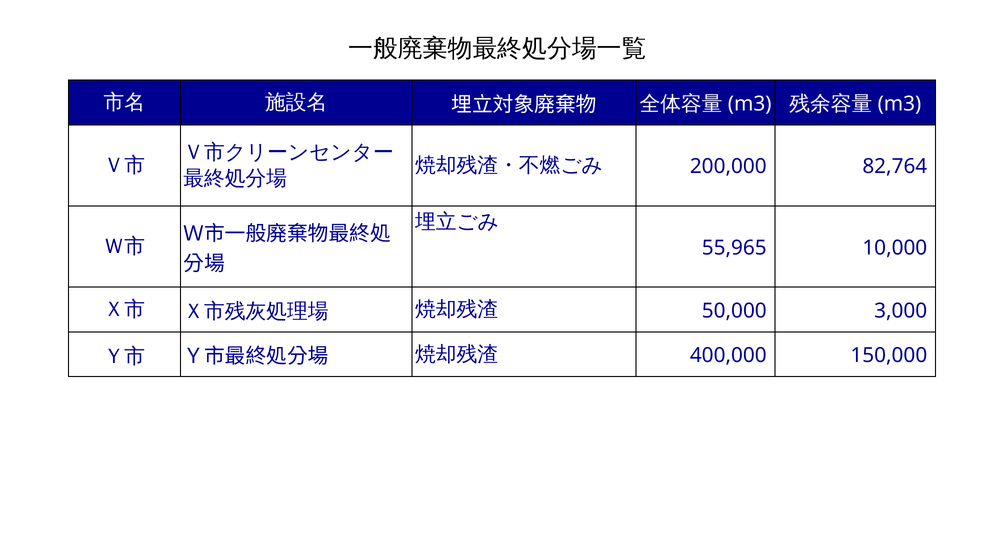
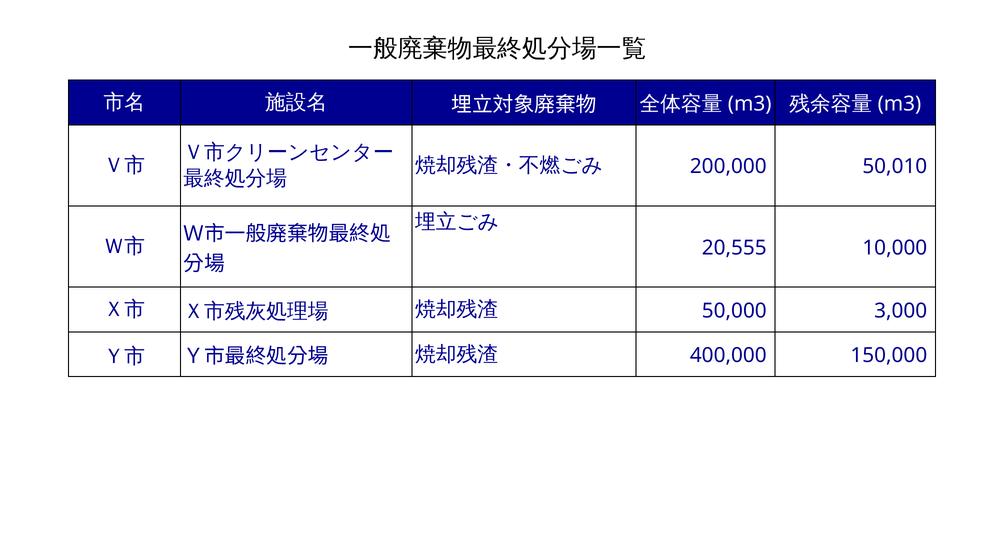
82,764: 82,764 -> 50,010 (895, 167)
55,965: 55,965 -> 20,555 (734, 248)
